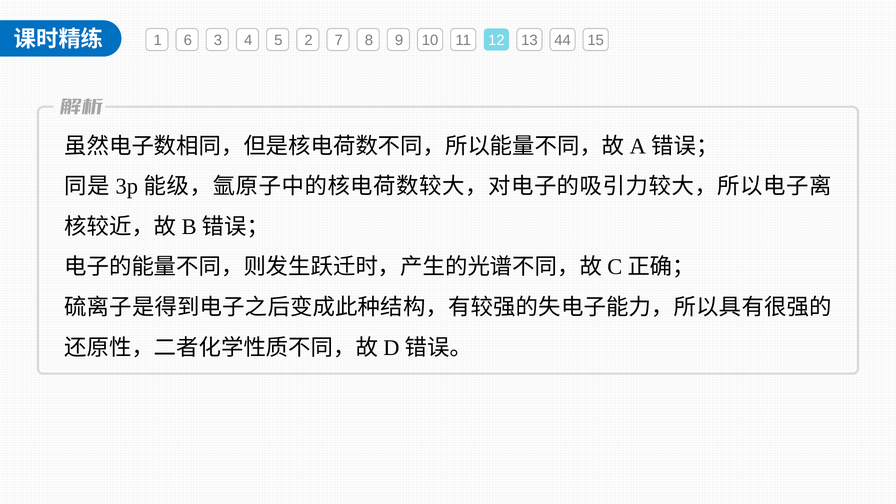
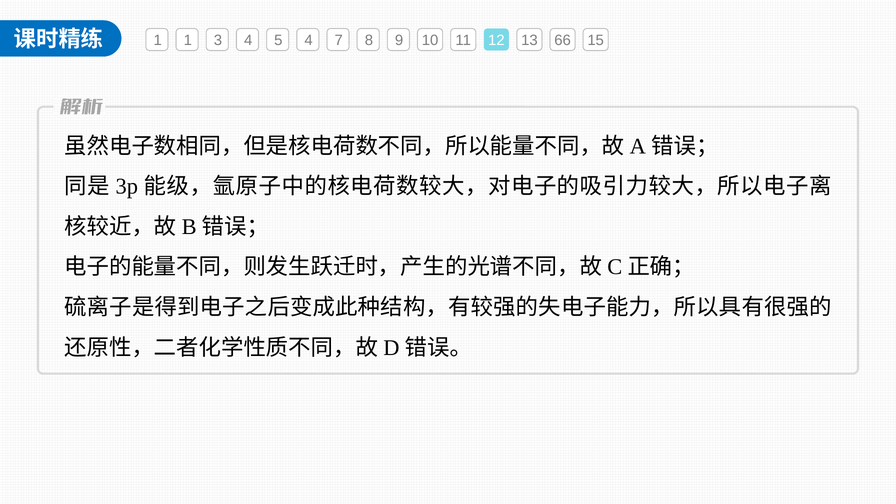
1 6: 6 -> 1 (188, 41)
5 2: 2 -> 4 (309, 41)
44: 44 -> 66 (563, 41)
